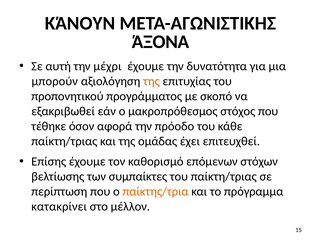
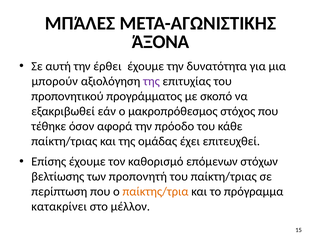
ΚΆΝΟΥΝ: ΚΆΝΟΥΝ -> ΜΠΆΛΕΣ (80, 23)
μέχρι: μέχρι -> έρθει (107, 66)
της colour: orange -> purple (151, 81)
συμπαίκτες: συμπαίκτες -> προπονητή (138, 176)
